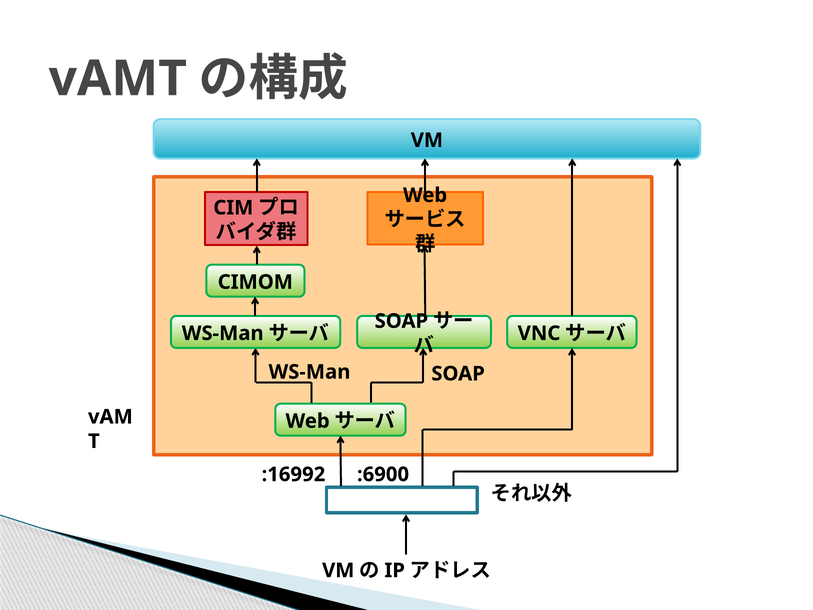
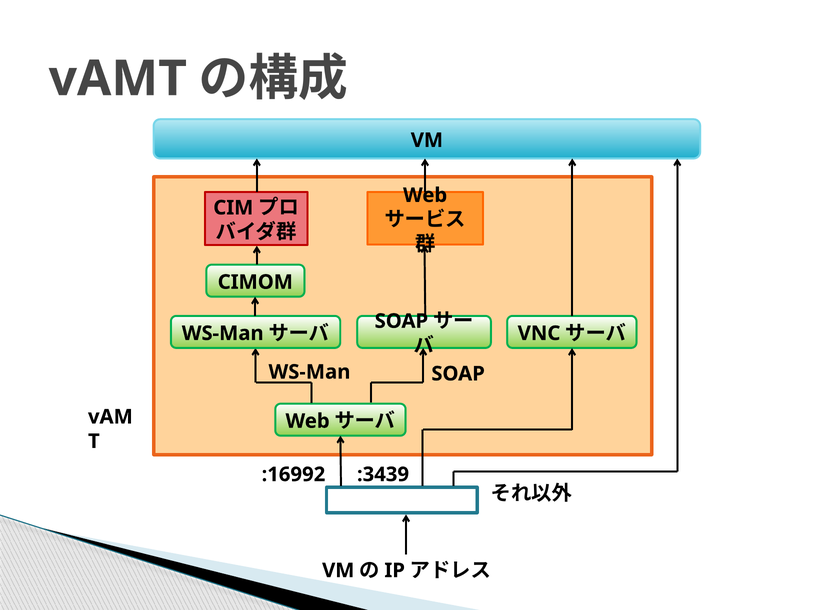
:6900: :6900 -> :3439 (383, 474)
